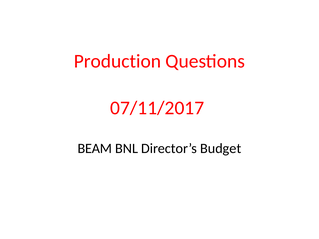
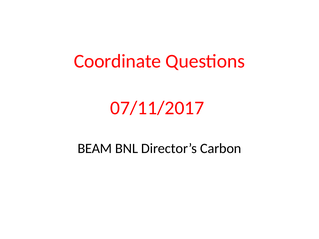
Production: Production -> Coordinate (118, 61)
Budget: Budget -> Carbon (221, 149)
